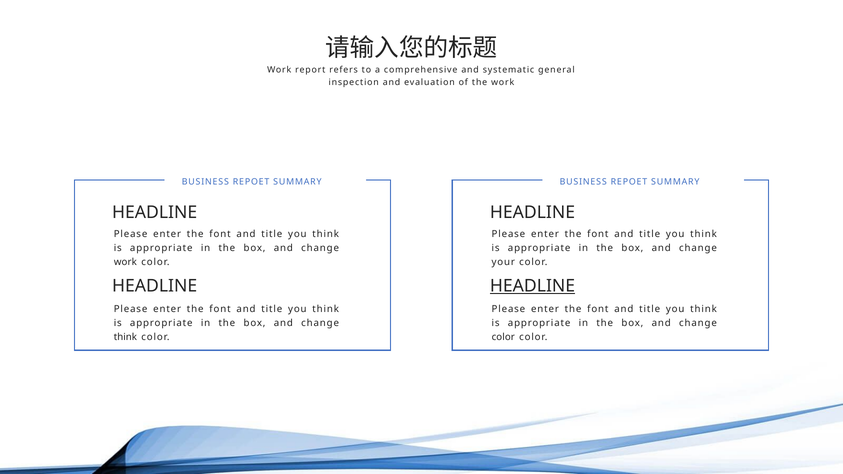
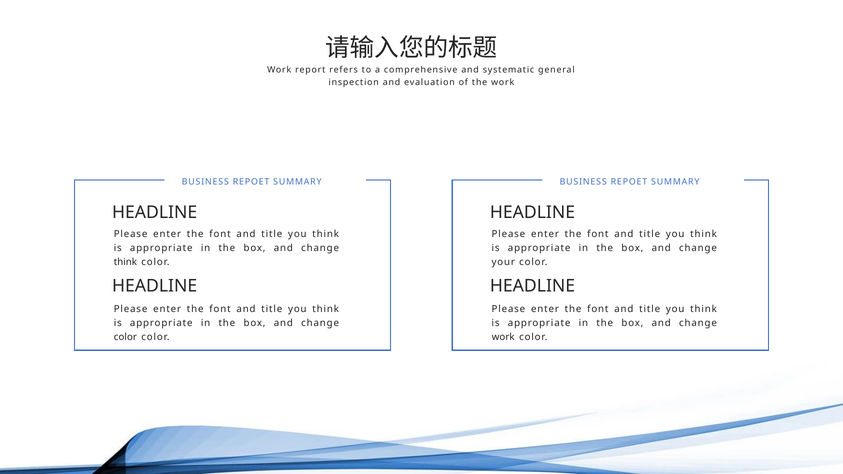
work: work -> think (125, 262)
HEADLINE underline: present -> none (533, 286)
think: think -> color (125, 337)
color: color -> work (503, 337)
